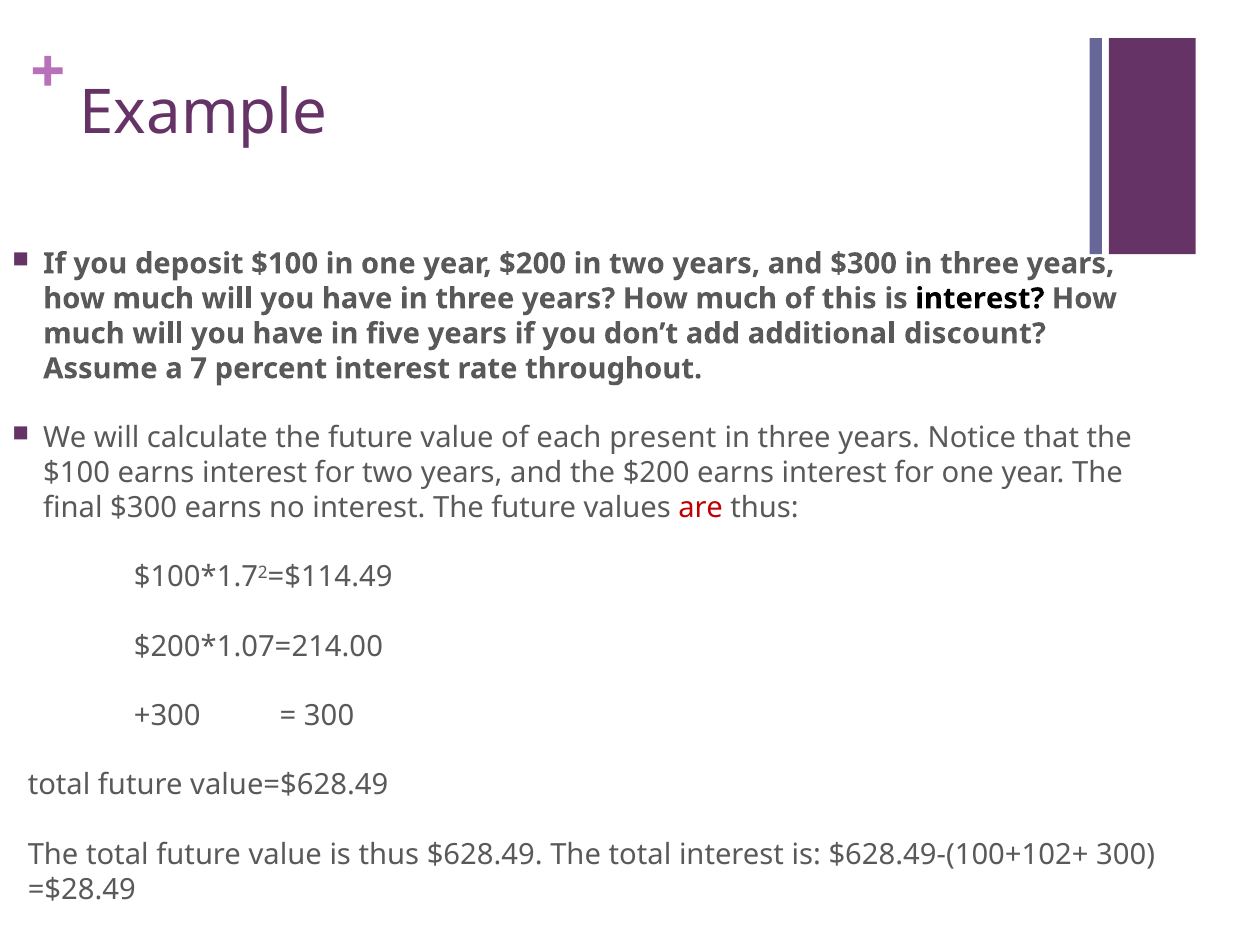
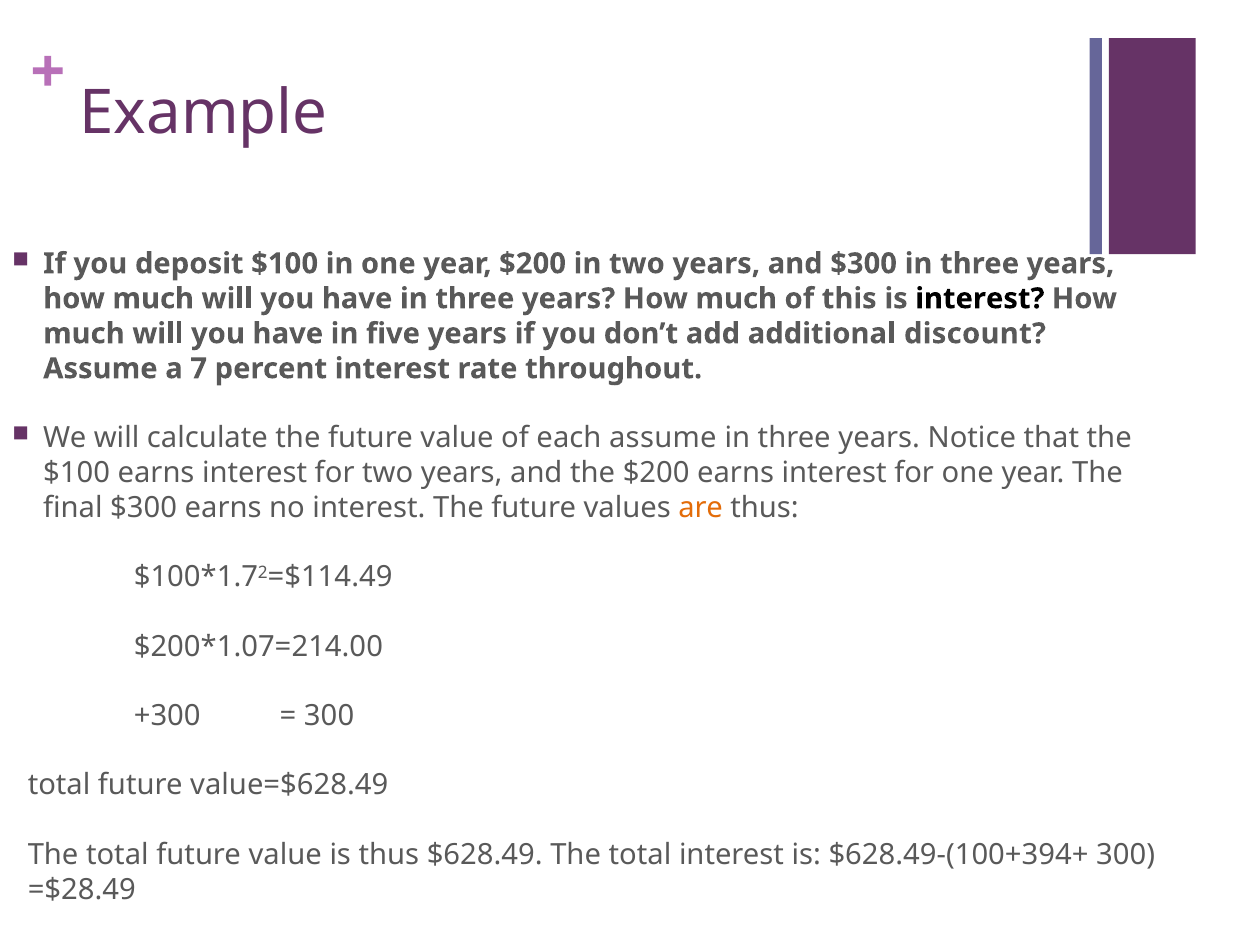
each present: present -> assume (663, 438)
are colour: red -> orange (701, 508)
$628.49-(100+102+: $628.49-(100+102+ -> $628.49-(100+394+ (958, 855)
